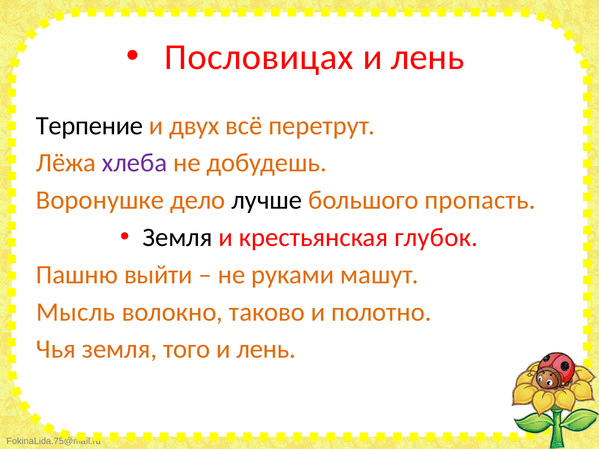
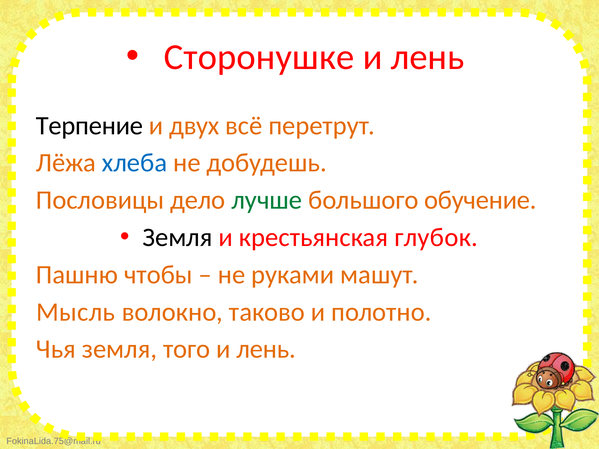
Пословицах: Пословицах -> Сторонушке (259, 57)
хлеба colour: purple -> blue (134, 163)
Воронушке: Воронушке -> Пословицы (100, 200)
лучше colour: black -> green (267, 200)
пропасть: пропасть -> обучение (480, 200)
выйти: выйти -> чтобы (158, 275)
